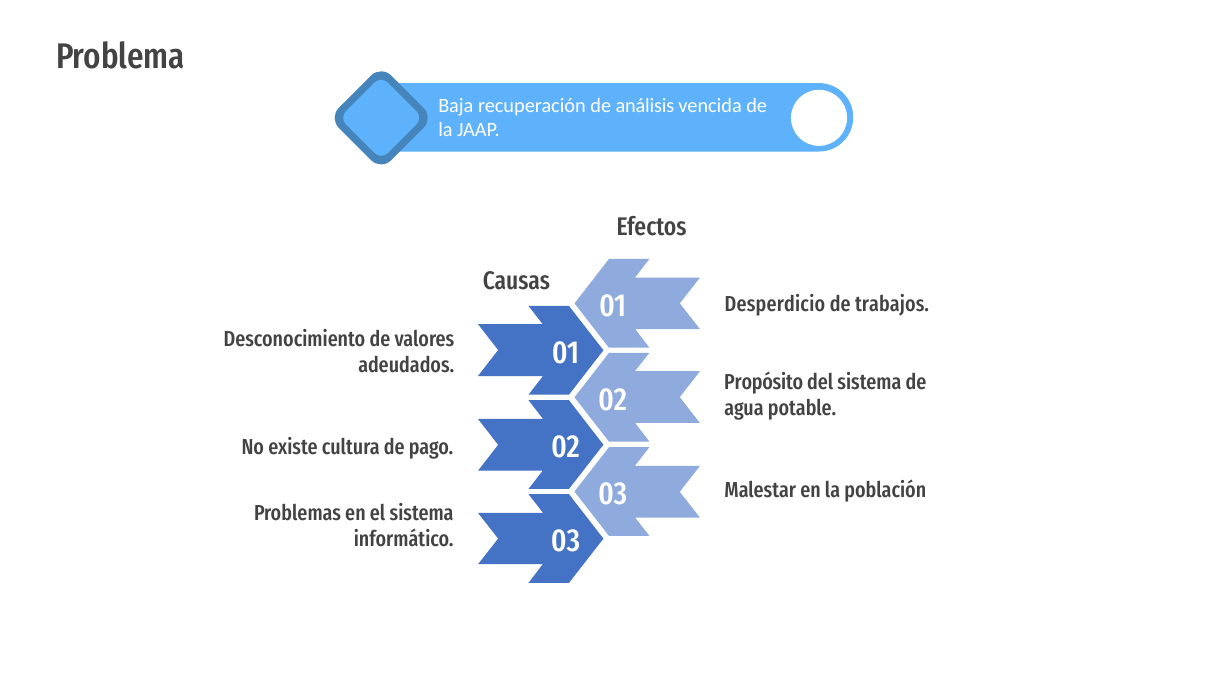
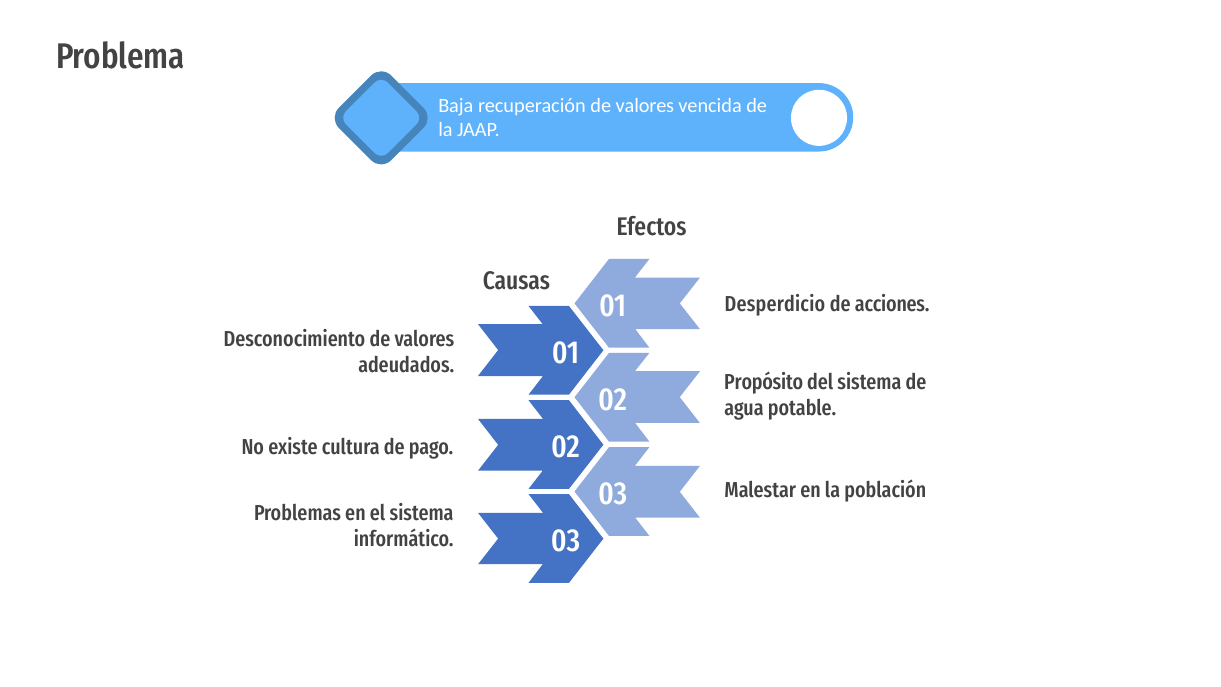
recuperación de análisis: análisis -> valores (645, 106)
trabajos: trabajos -> acciones (892, 305)
